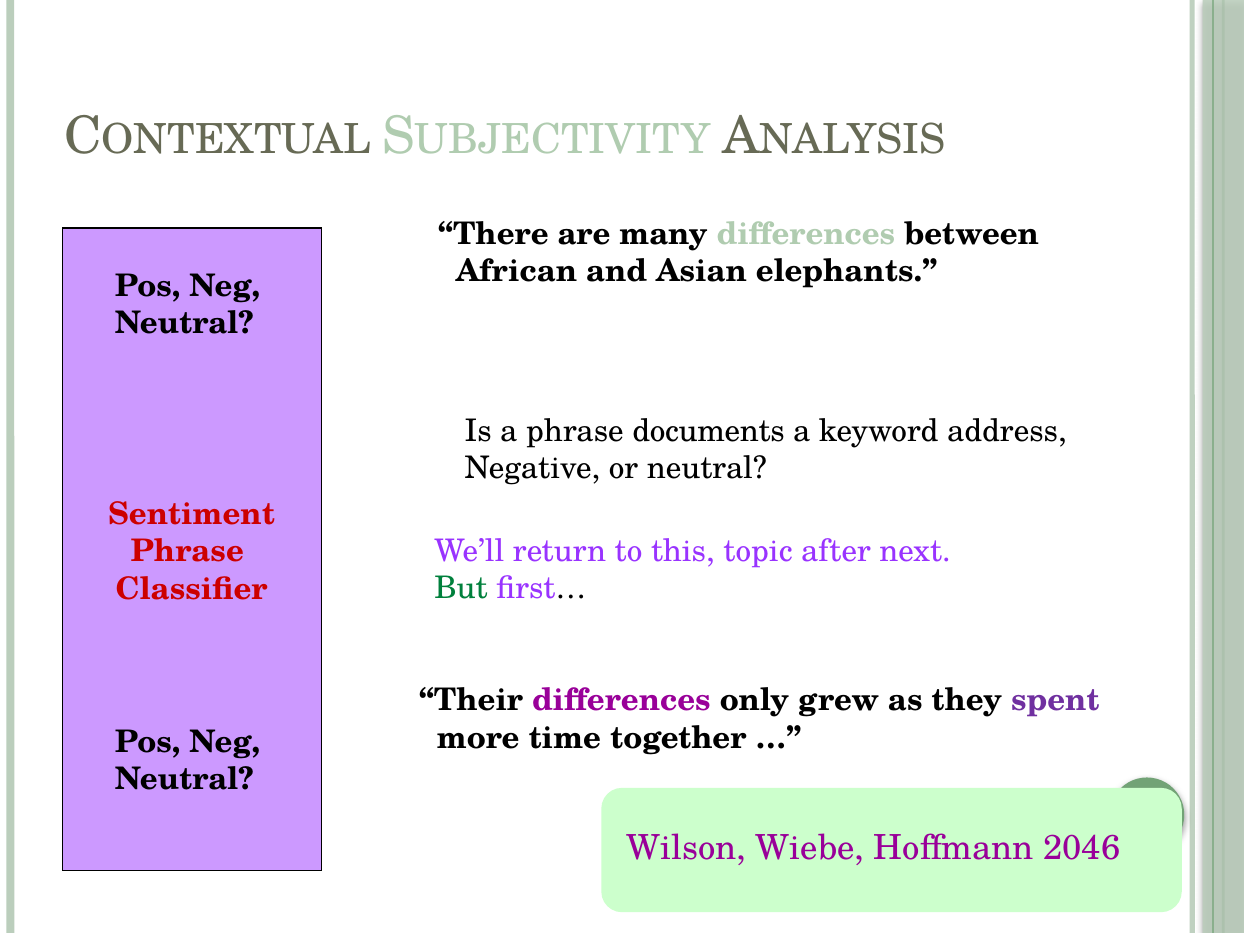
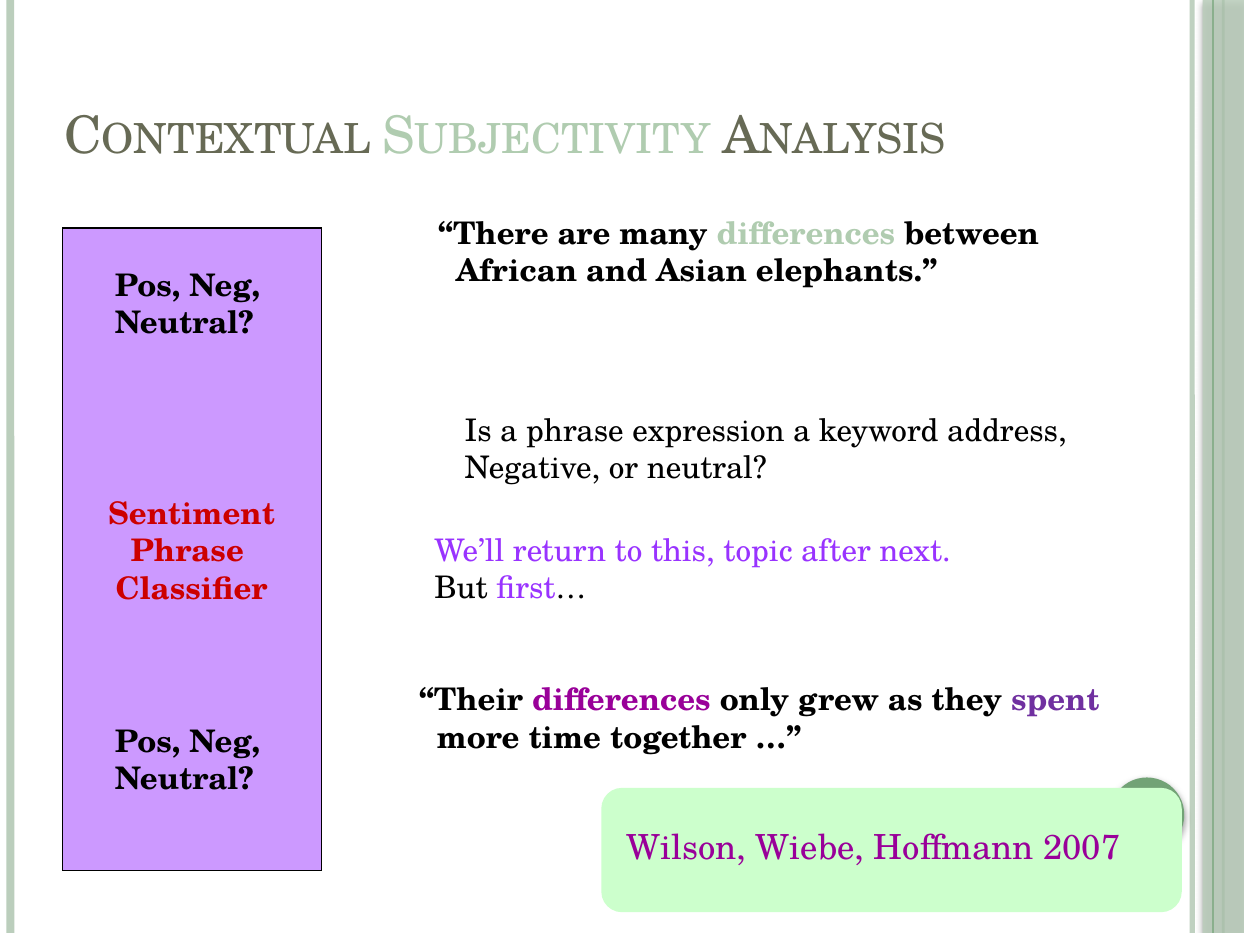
documents: documents -> expression (708, 431)
But colour: green -> black (461, 588)
2046: 2046 -> 2007 (1082, 848)
